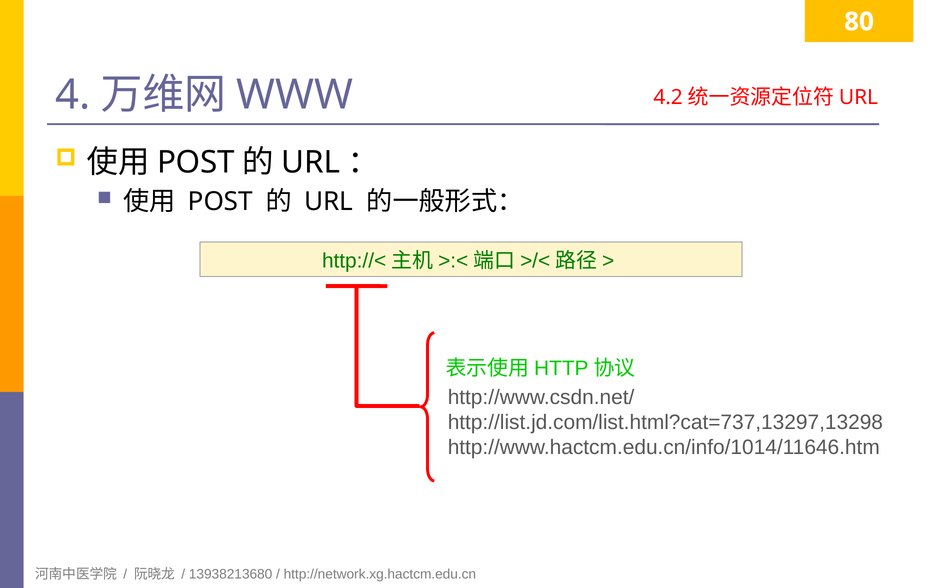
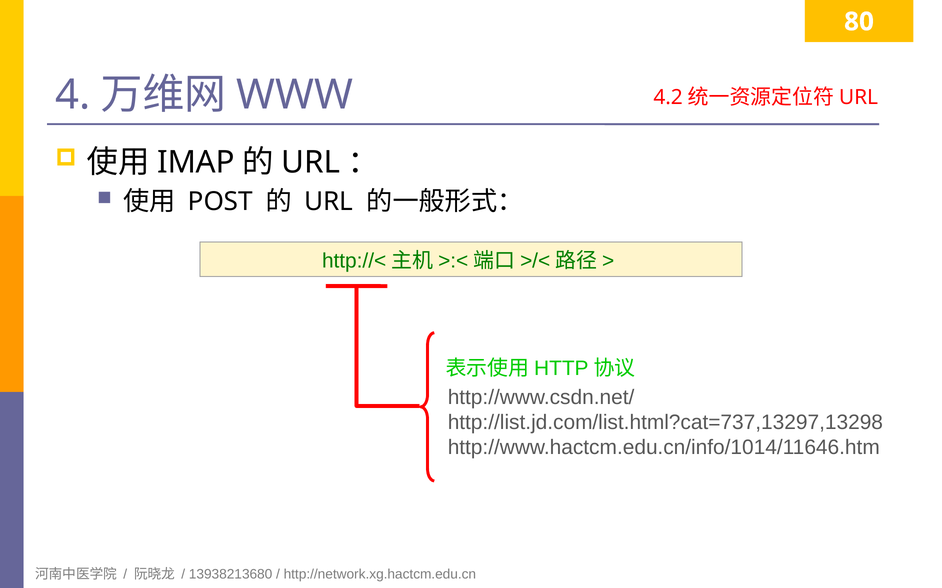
POST: POST -> IMAP (196, 163)
